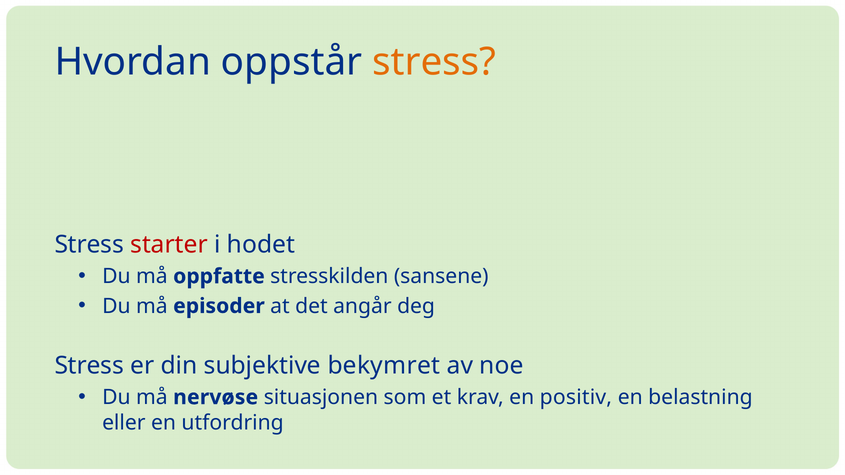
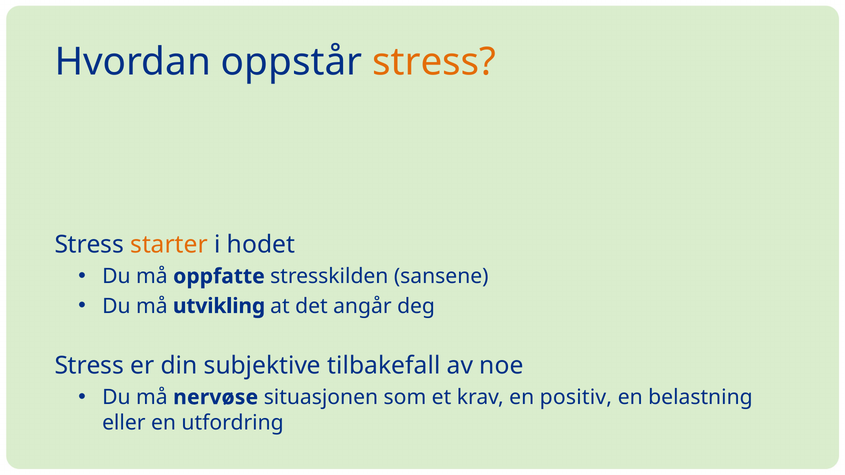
starter colour: red -> orange (169, 245)
episoder: episoder -> utvikling (219, 306)
bekymret: bekymret -> tilbakefall (384, 366)
